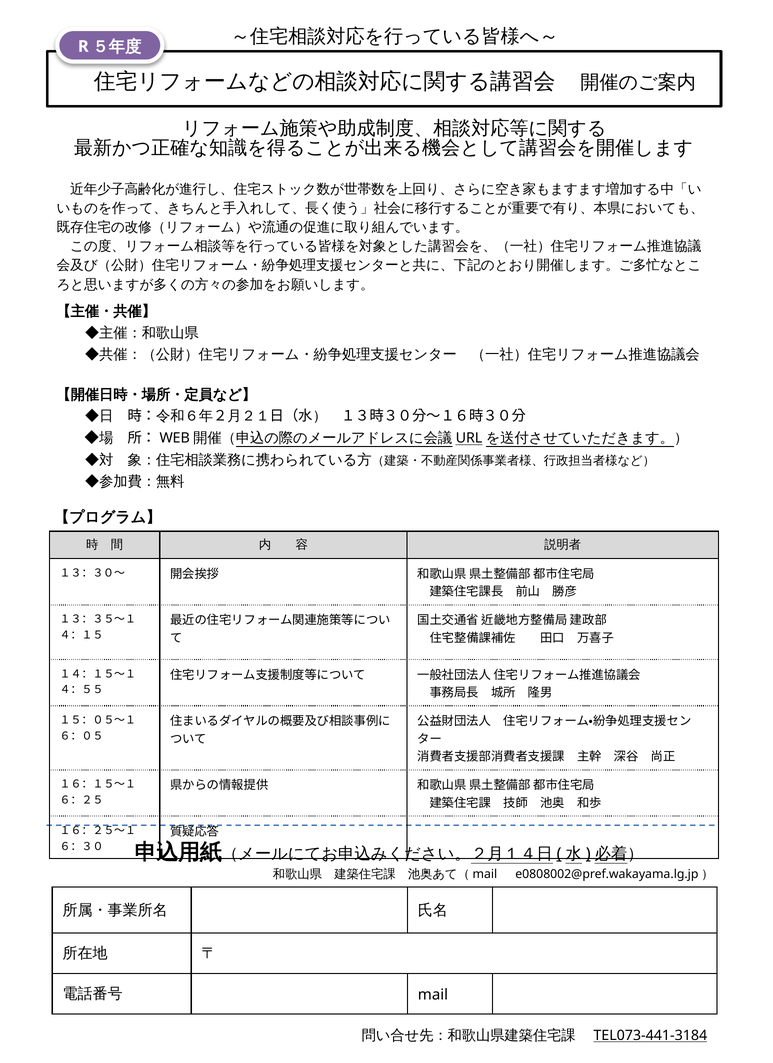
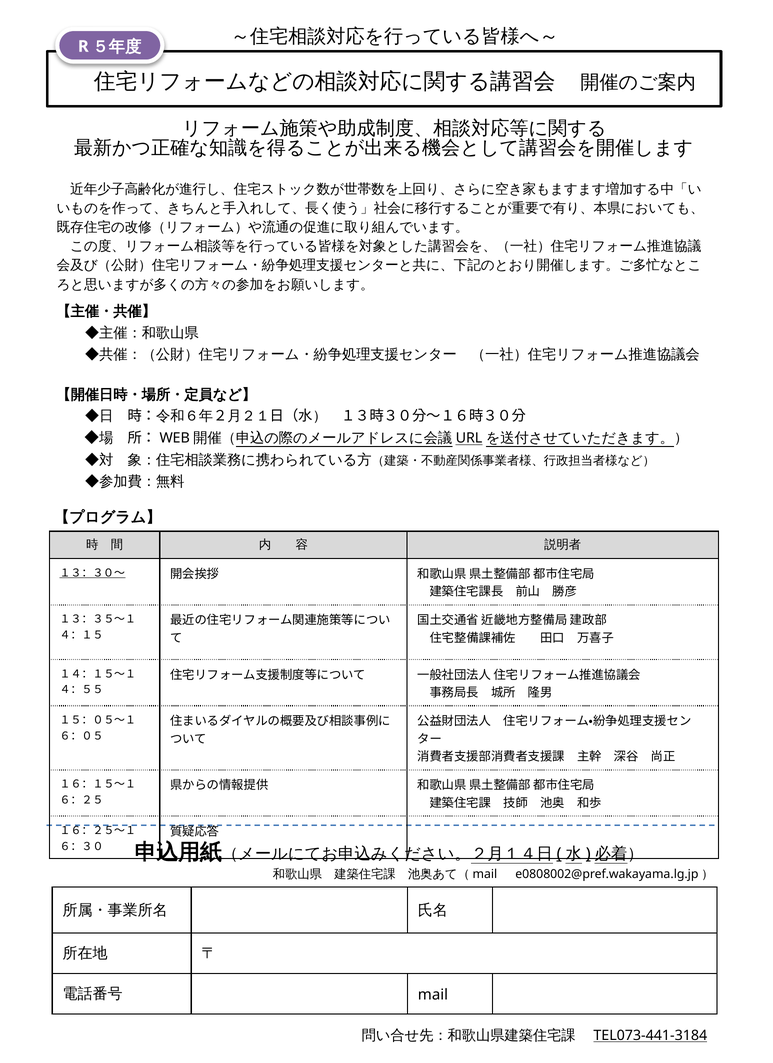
１３：３０～ underline: none -> present (93, 573)
